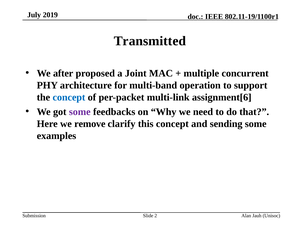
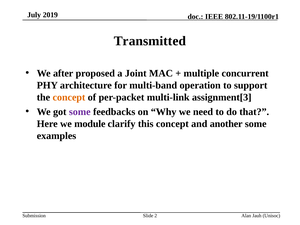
concept colour: blue -> orange (69, 97)
assignment[6: assignment[6 -> assignment[3 (222, 97)
remove: remove -> module (90, 124)
sending: sending -> another (226, 124)
